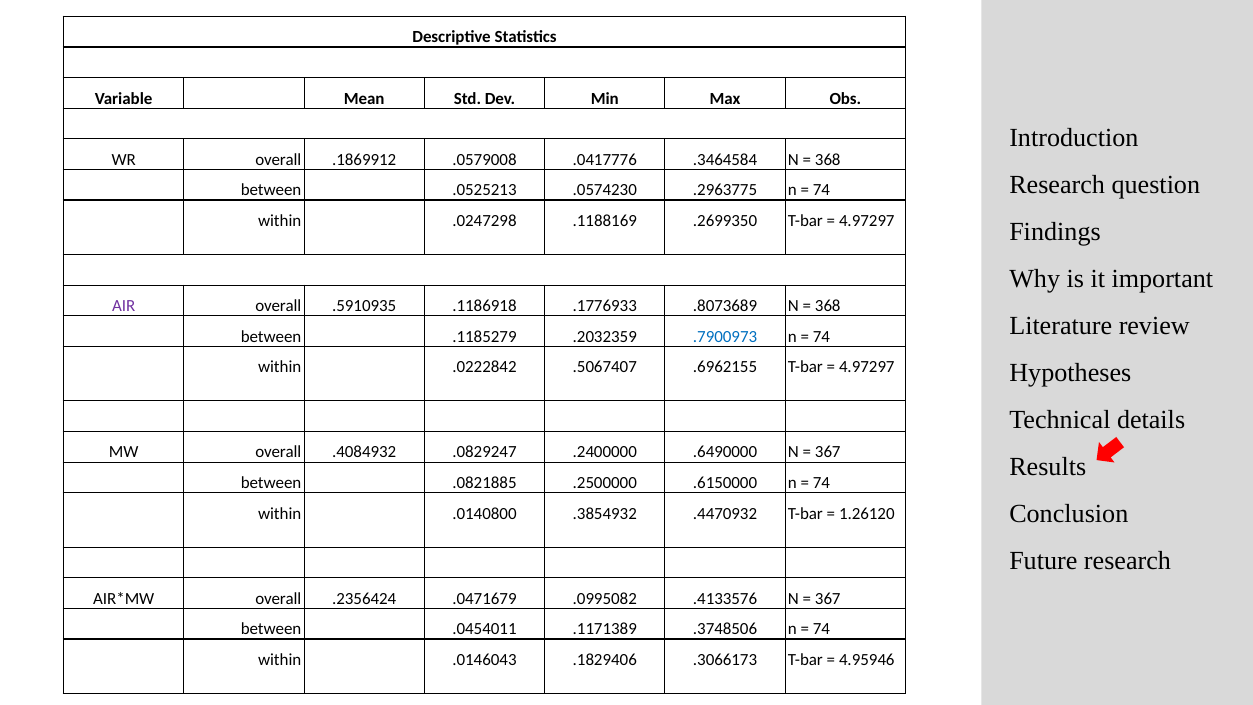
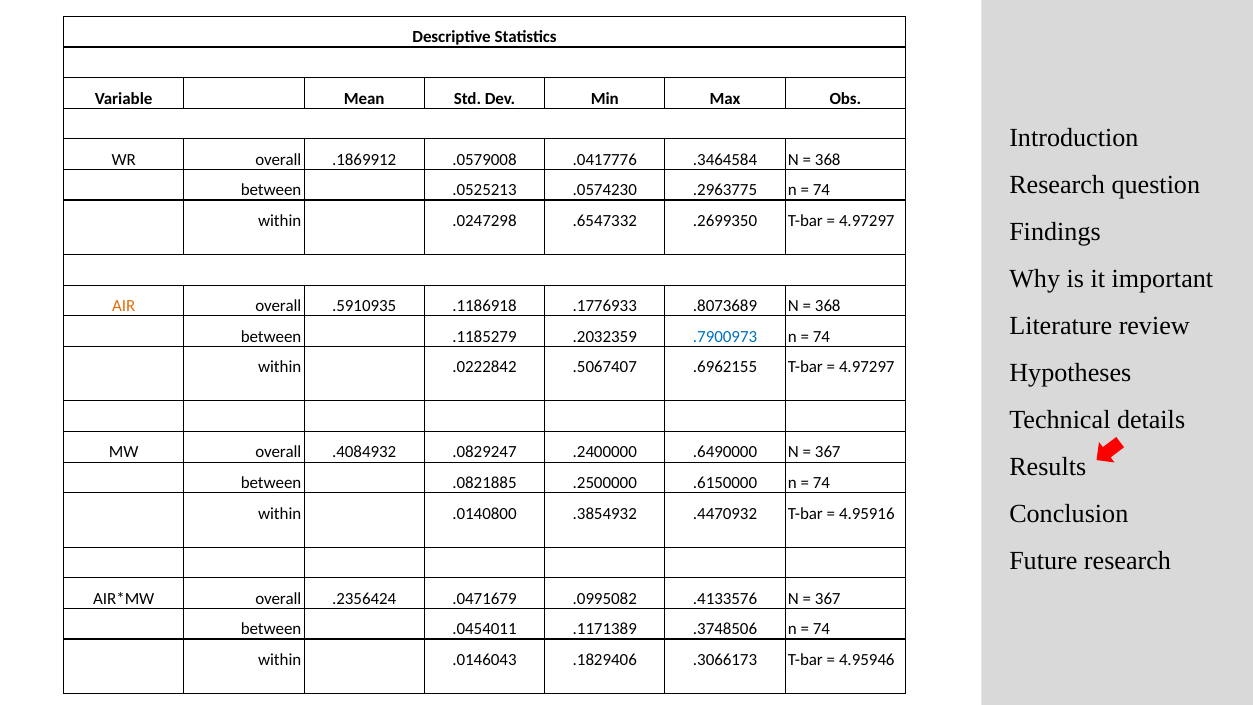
.1188169: .1188169 -> .6547332 (605, 221)
AIR colour: purple -> orange (124, 306)
1.26120: 1.26120 -> 4.95916 (867, 513)
